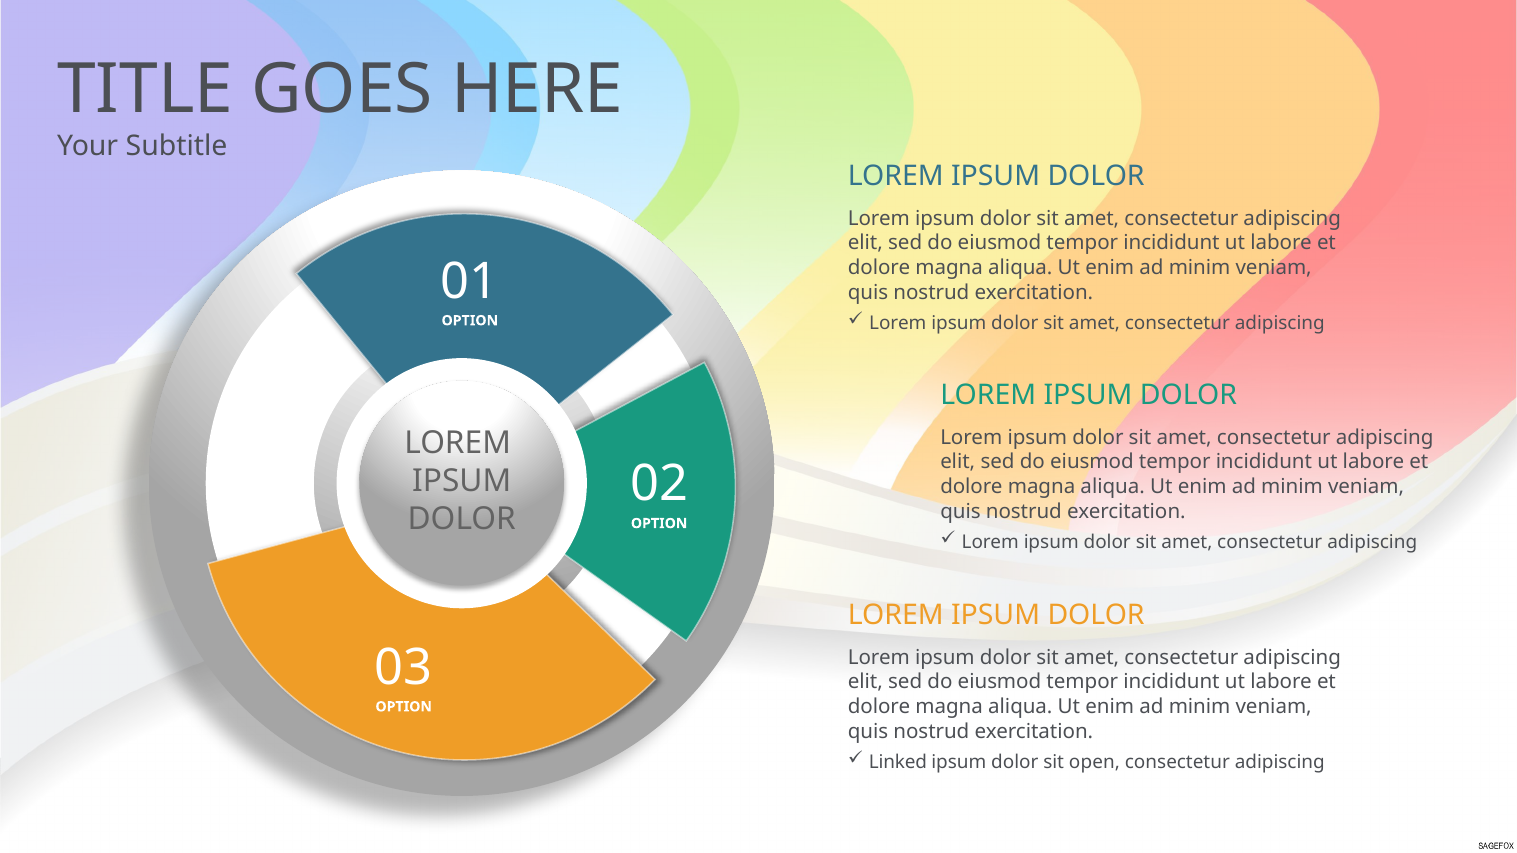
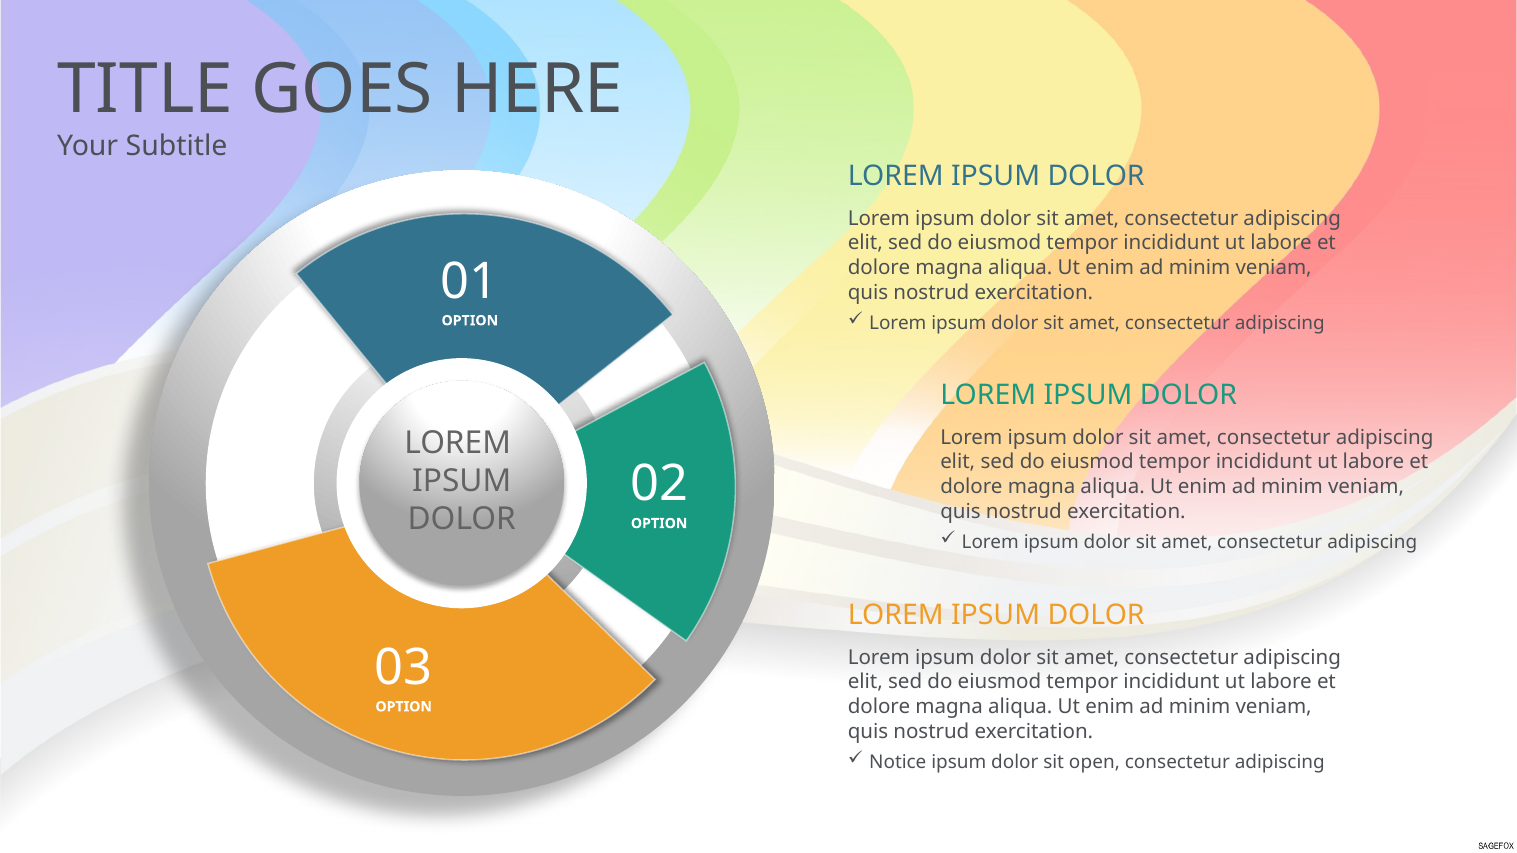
Linked: Linked -> Notice (898, 763)
